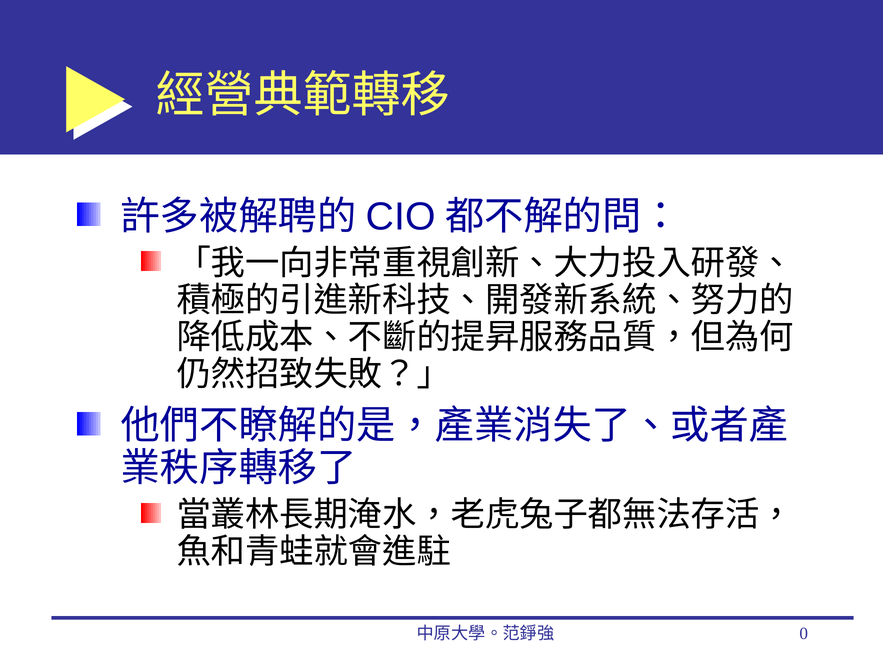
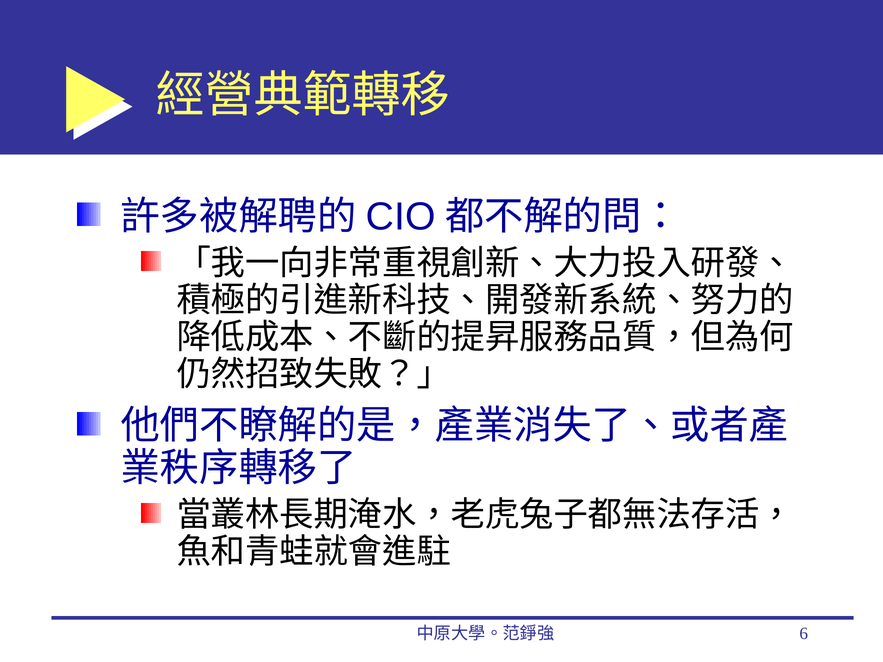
0: 0 -> 6 (804, 634)
